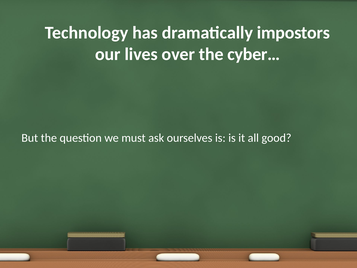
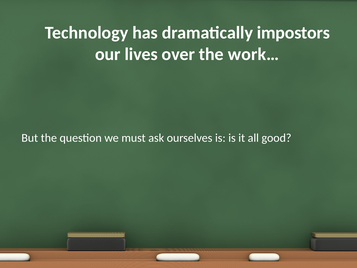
cyber…: cyber… -> work… (254, 54)
